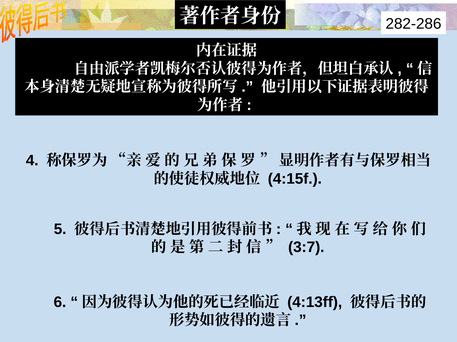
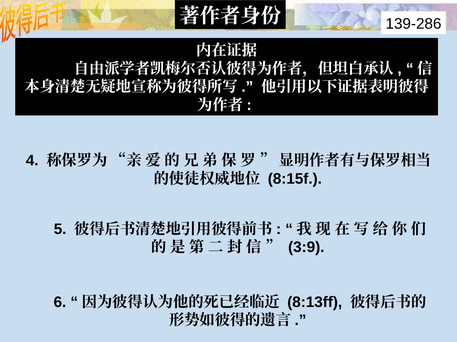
282-286: 282-286 -> 139-286 (413, 24)
4:15f: 4:15f -> 8:15f (295, 179)
3:7: 3:7 -> 3:9 (306, 248)
4:13ff: 4:13ff -> 8:13ff (315, 303)
